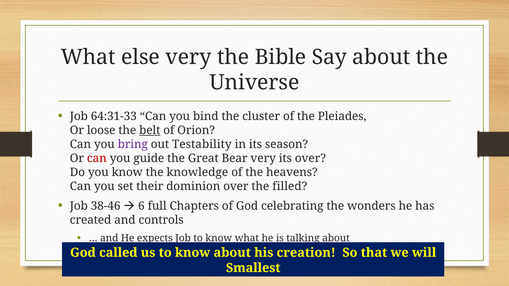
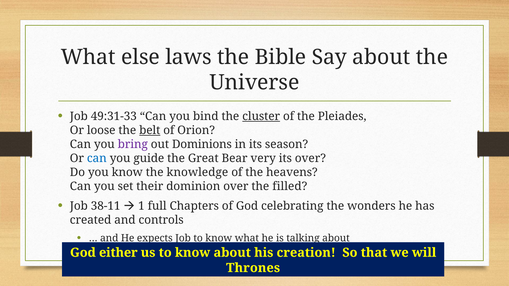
else very: very -> laws (188, 57)
64:31-33: 64:31-33 -> 49:31-33 (114, 116)
cluster underline: none -> present (261, 116)
Testability: Testability -> Dominions (202, 144)
can colour: red -> blue (97, 158)
38-46: 38-46 -> 38-11 (106, 206)
6: 6 -> 1 (141, 206)
called: called -> either (118, 253)
Smallest: Smallest -> Thrones (253, 268)
